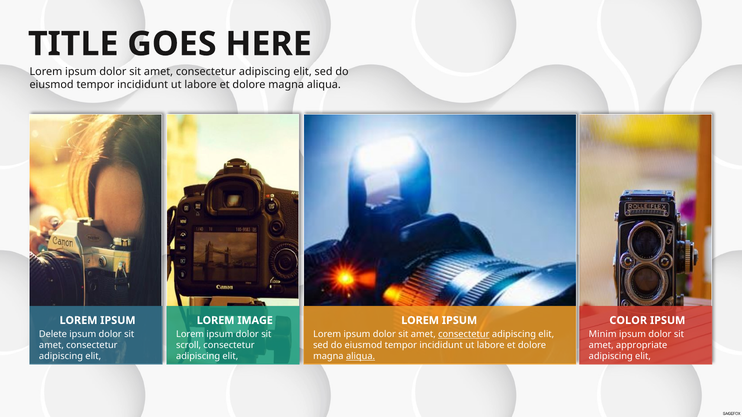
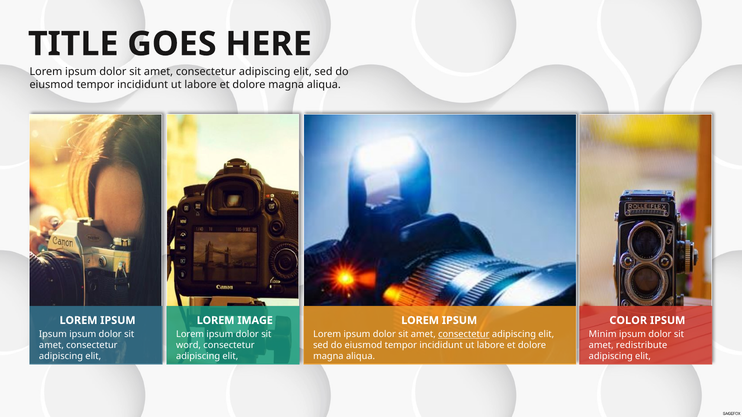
Delete: Delete -> Ipsum (53, 334)
scroll: scroll -> word (189, 346)
appropriate: appropriate -> redistribute (642, 346)
aliqua underline: present -> none (361, 357)
